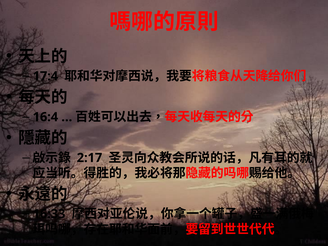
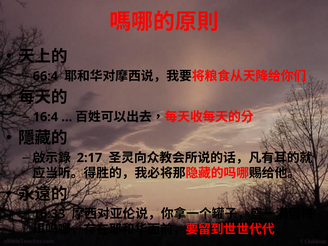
17:4: 17:4 -> 66:4 (45, 76)
